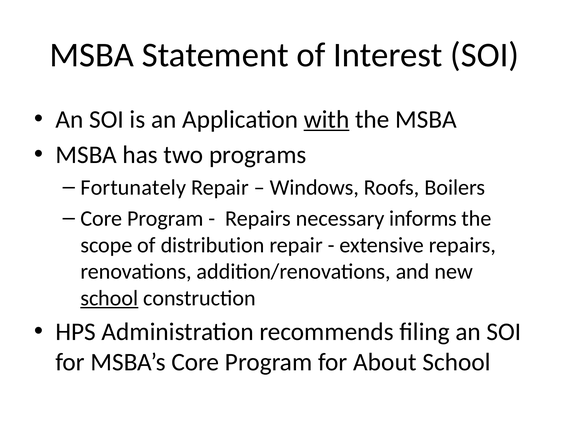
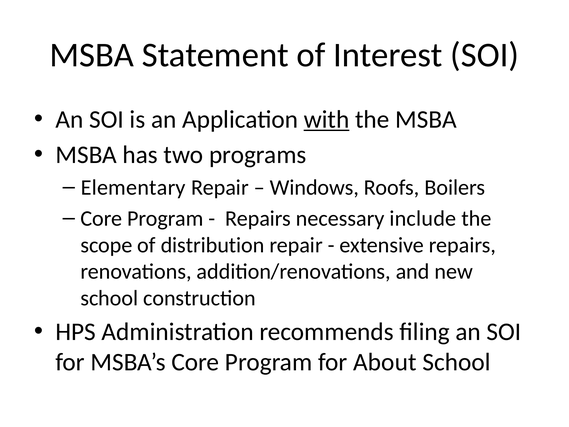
Fortunately: Fortunately -> Elementary (133, 187)
informs: informs -> include (423, 218)
school underline: present -> none (109, 298)
